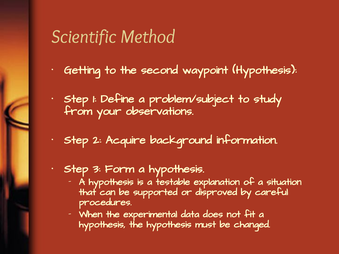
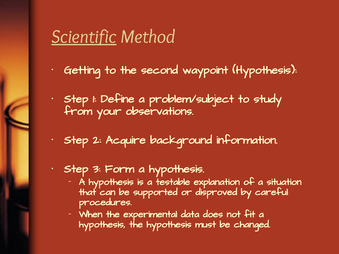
Scientific underline: none -> present (84, 37)
